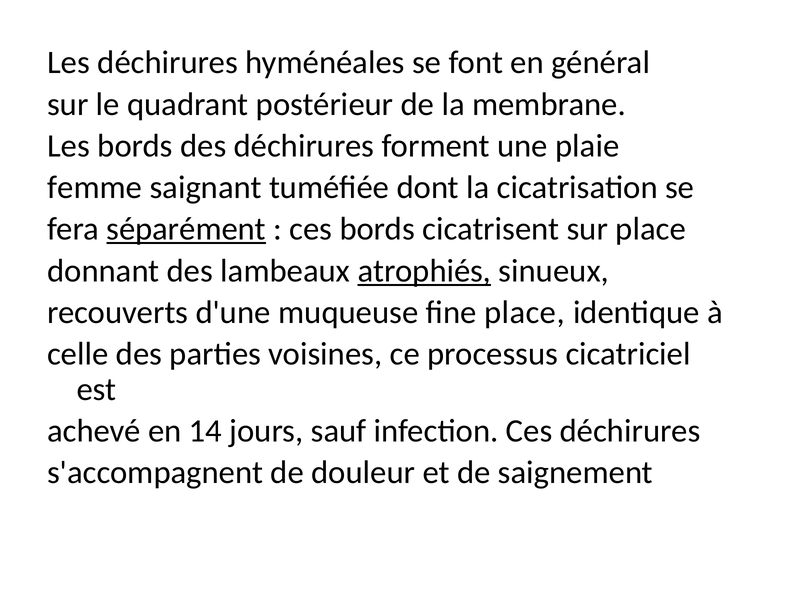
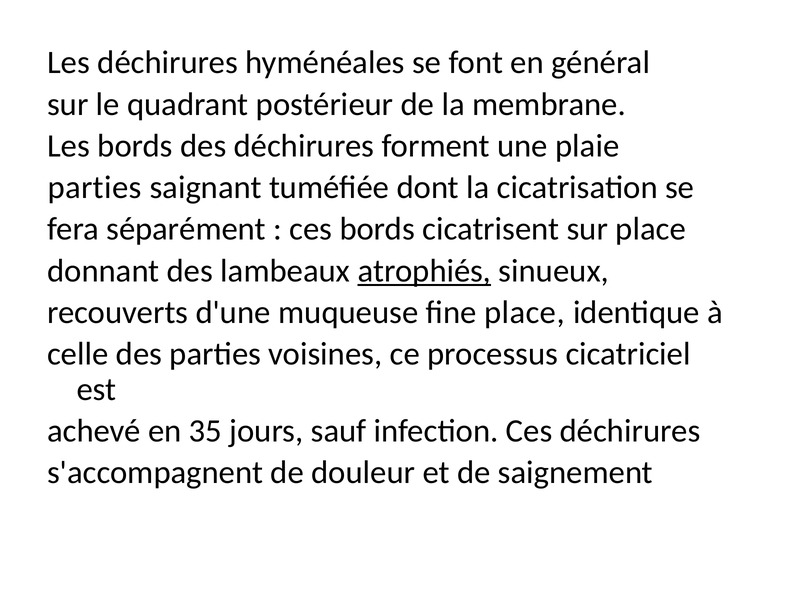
femme: femme -> parties (95, 188)
séparément underline: present -> none (186, 229)
14: 14 -> 35 (205, 431)
